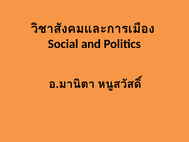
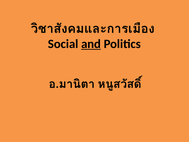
and underline: none -> present (91, 44)
